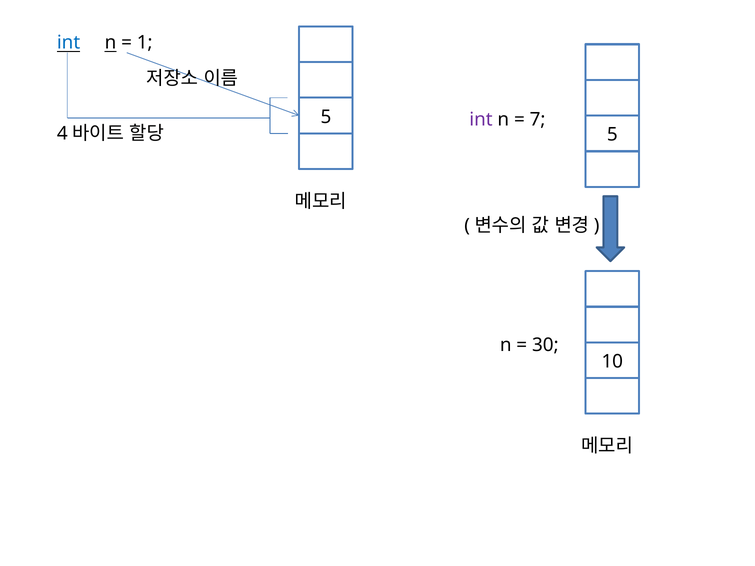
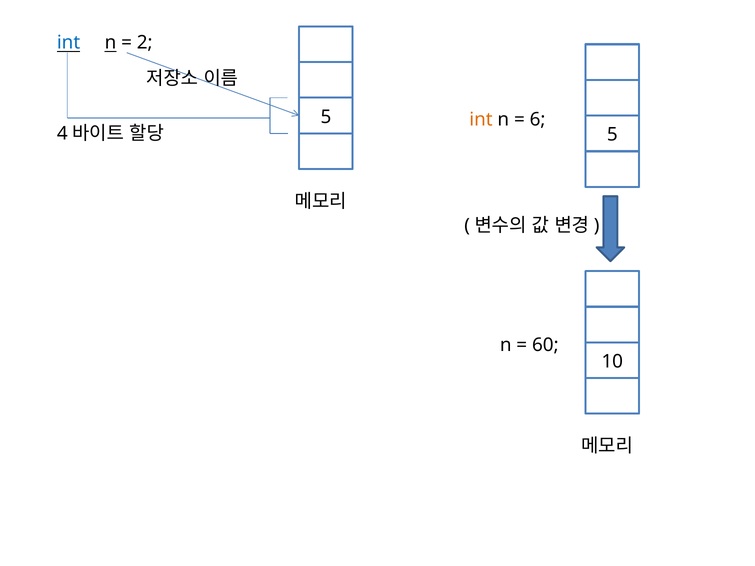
1: 1 -> 2 (145, 43)
int colour: purple -> orange (481, 120)
7: 7 -> 6 (538, 120)
30: 30 -> 60 (545, 345)
